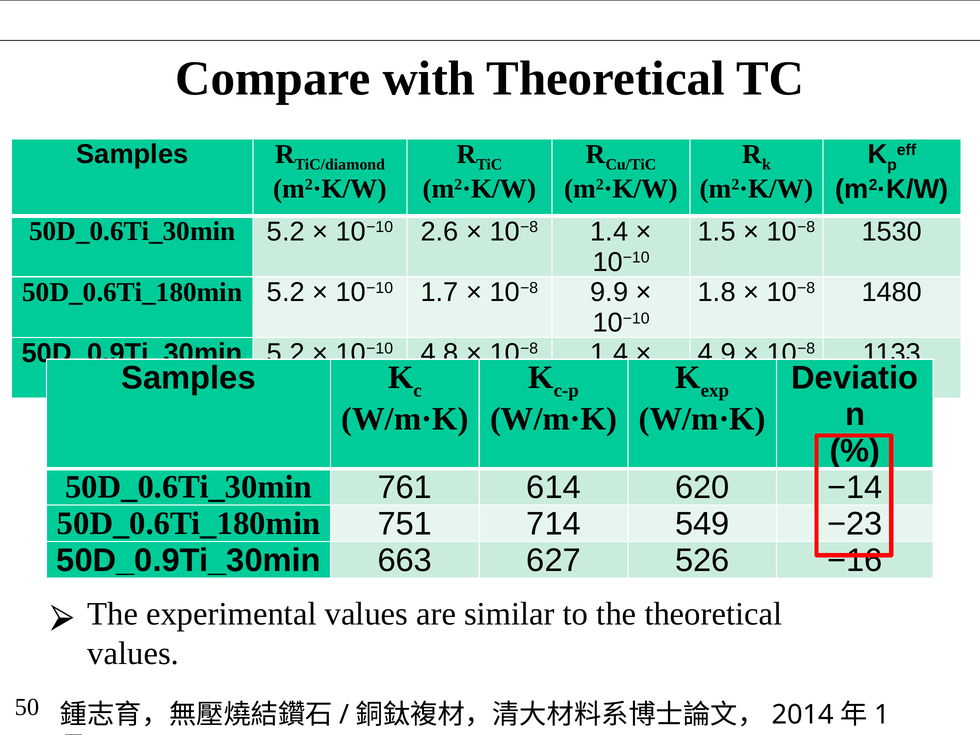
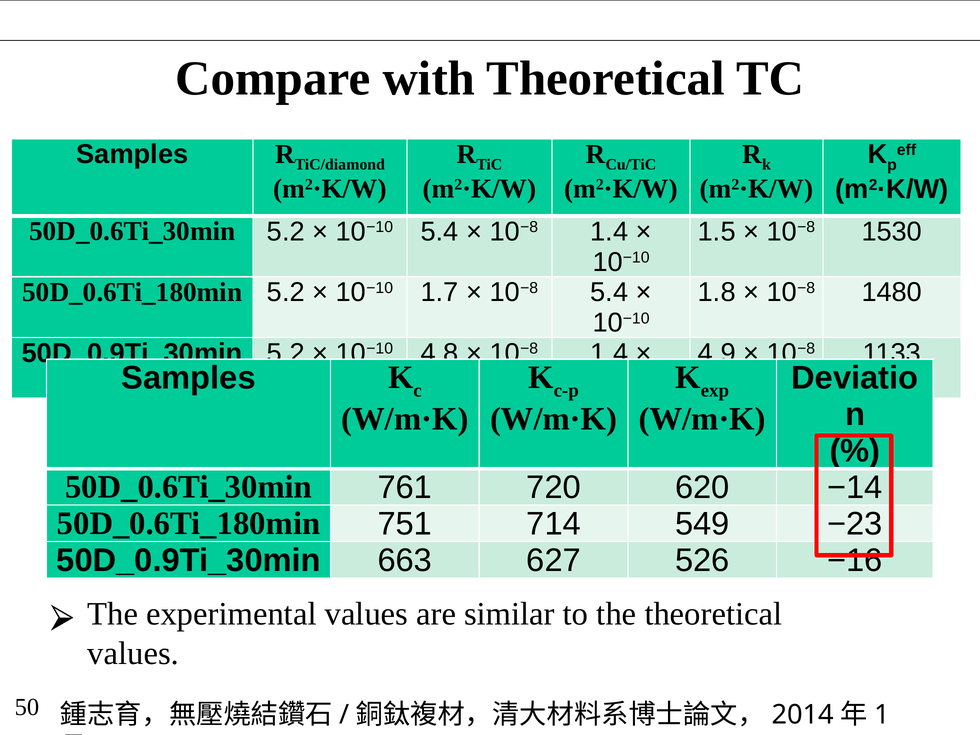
10−10 2.6: 2.6 -> 5.4 (440, 232)
10−8 9.9: 9.9 -> 5.4 (609, 292)
614: 614 -> 720 (554, 487)
